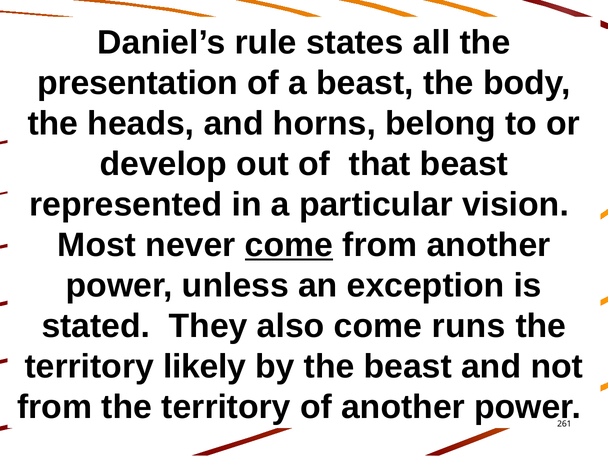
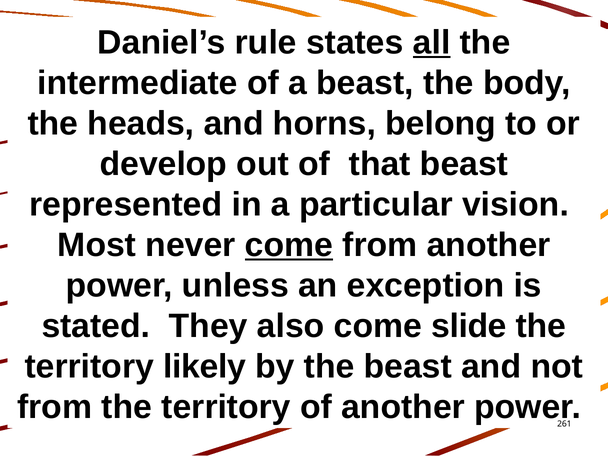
all underline: none -> present (432, 42)
presentation: presentation -> intermediate (137, 83)
runs: runs -> slide (469, 326)
